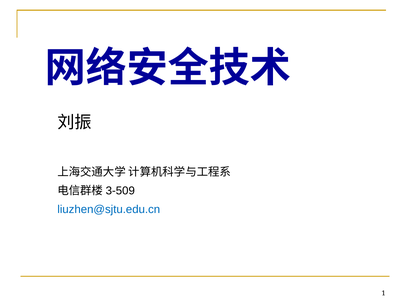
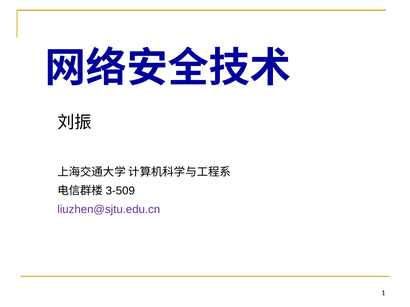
liuzhen@sjtu.edu.cn colour: blue -> purple (109, 210)
